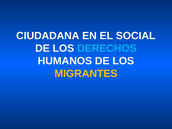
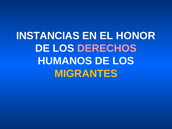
CIUDADANA: CIUDADANA -> INSTANCIAS (48, 36)
SOCIAL: SOCIAL -> HONOR (136, 36)
DERECHOS colour: light blue -> pink (107, 48)
